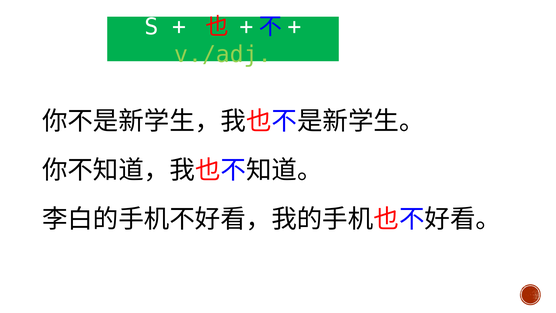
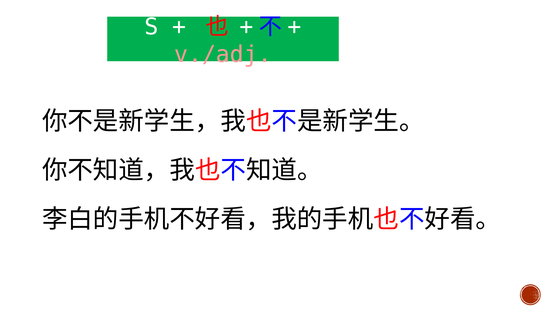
v./adj colour: light green -> pink (223, 54)
